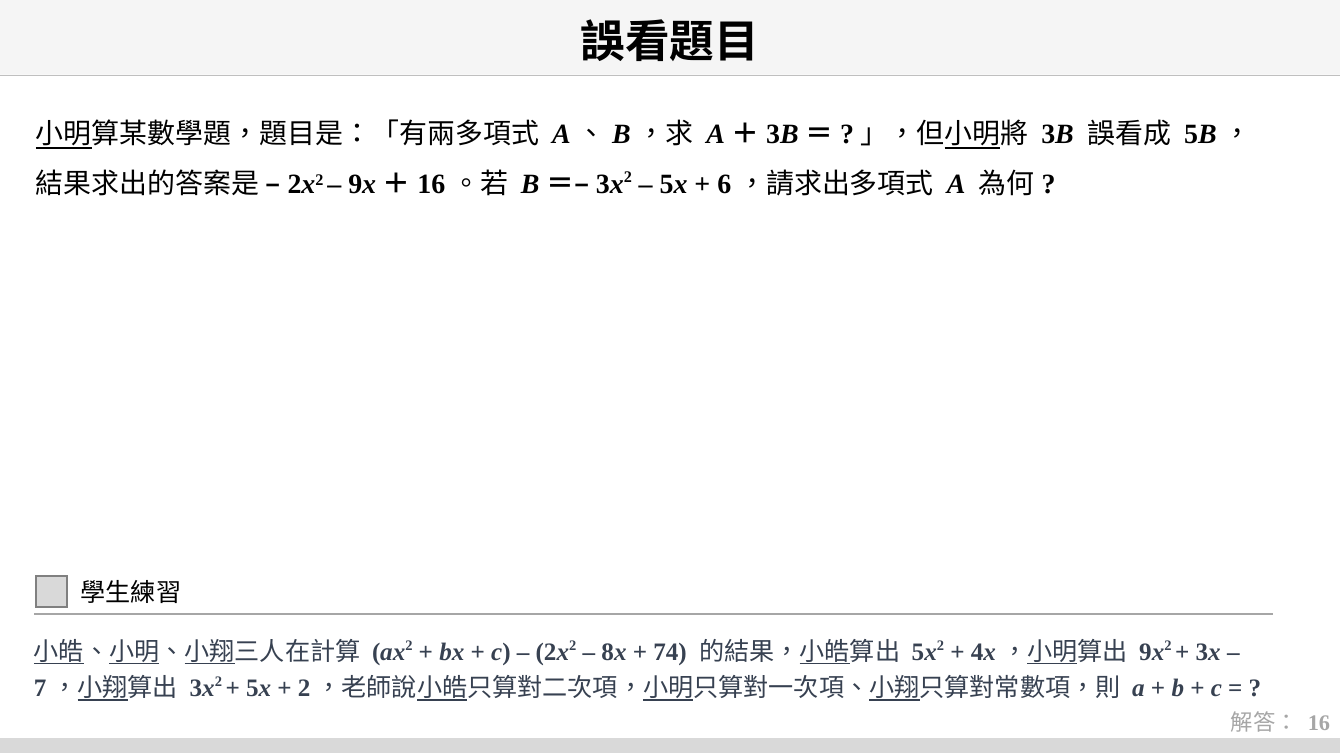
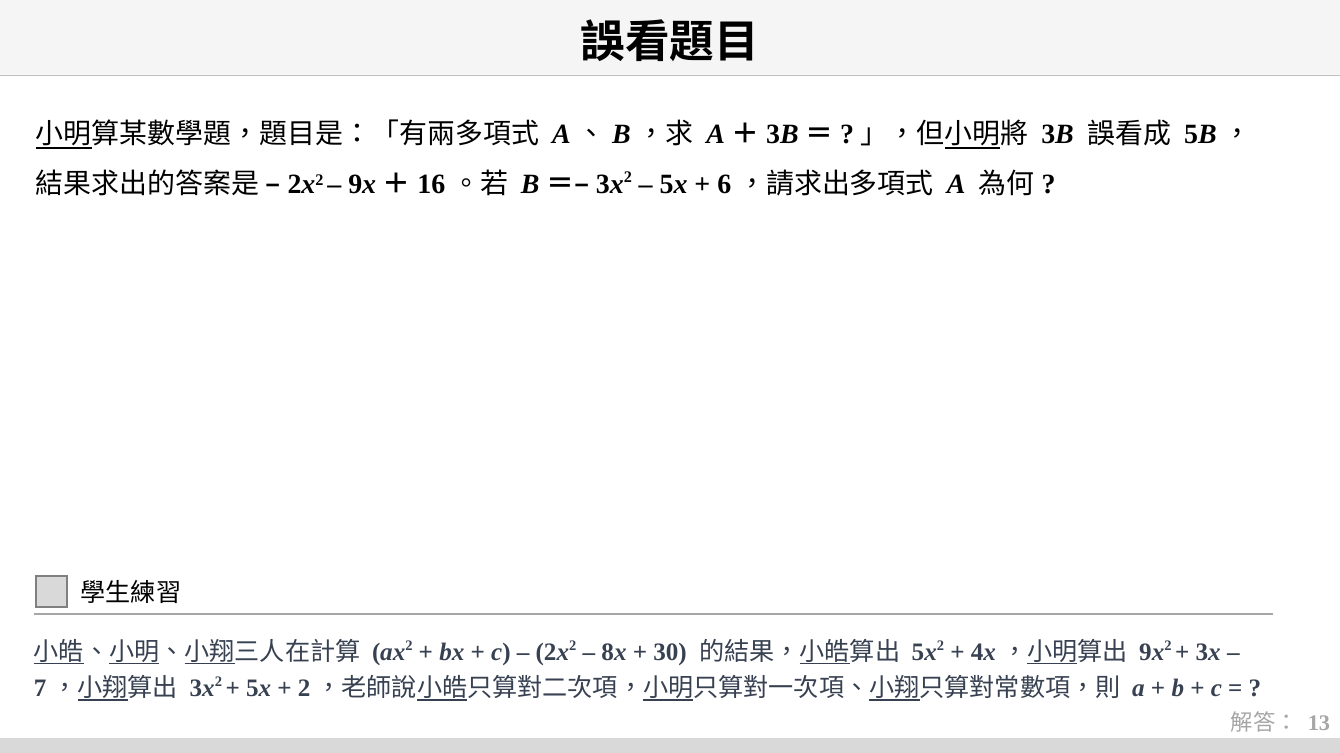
74: 74 -> 30 (670, 652)
16: 16 -> 13 (1319, 724)
